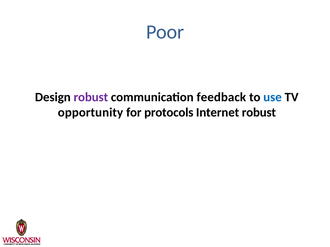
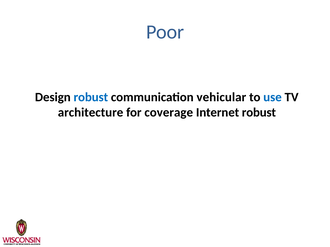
robust colour: purple -> blue (91, 97)
feedback: feedback -> vehicular (221, 97)
opportunity: opportunity -> architecture (91, 113)
protocols: protocols -> coverage (169, 113)
